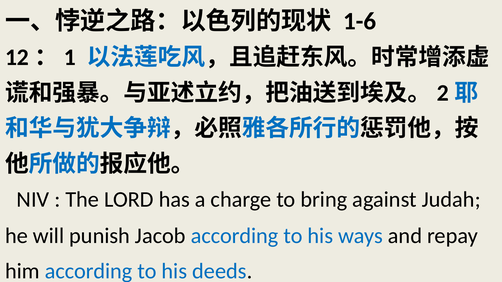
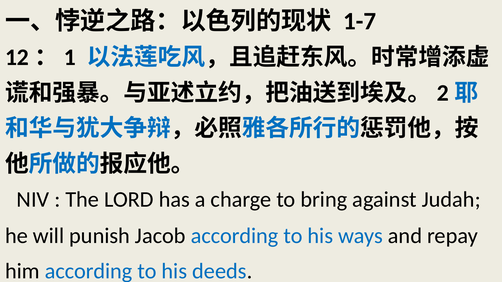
1-6: 1-6 -> 1-7 (360, 21)
